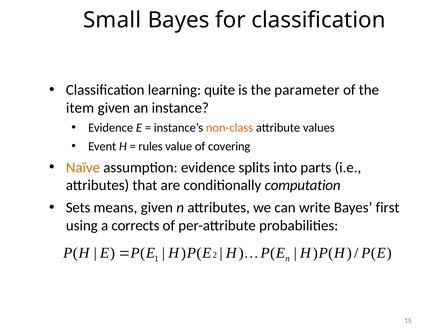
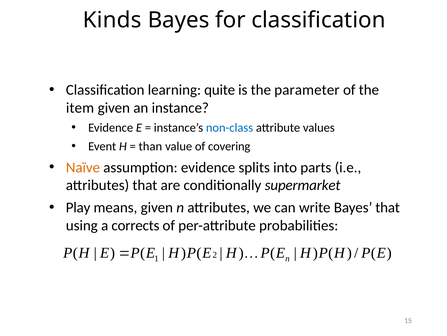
Small: Small -> Kinds (112, 20)
non-class colour: orange -> blue (230, 128)
rules: rules -> than (150, 146)
computation: computation -> supermarket (303, 185)
Sets: Sets -> Play (78, 207)
Bayes first: first -> that (388, 207)
